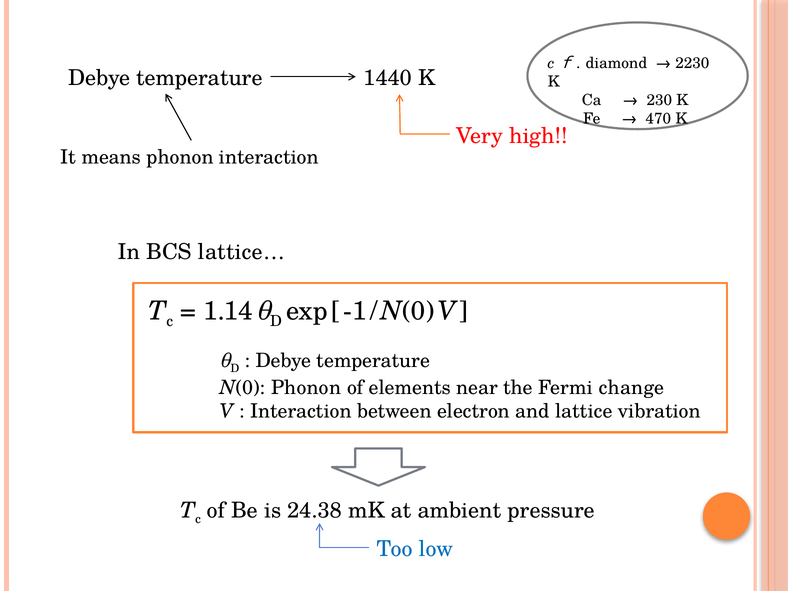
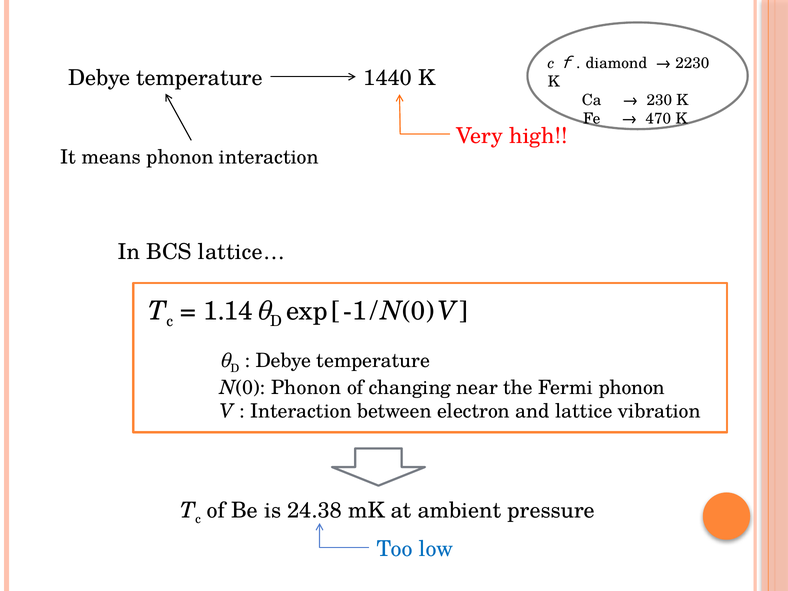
elements: elements -> changing (410, 388)
Fermi change: change -> phonon (632, 388)
